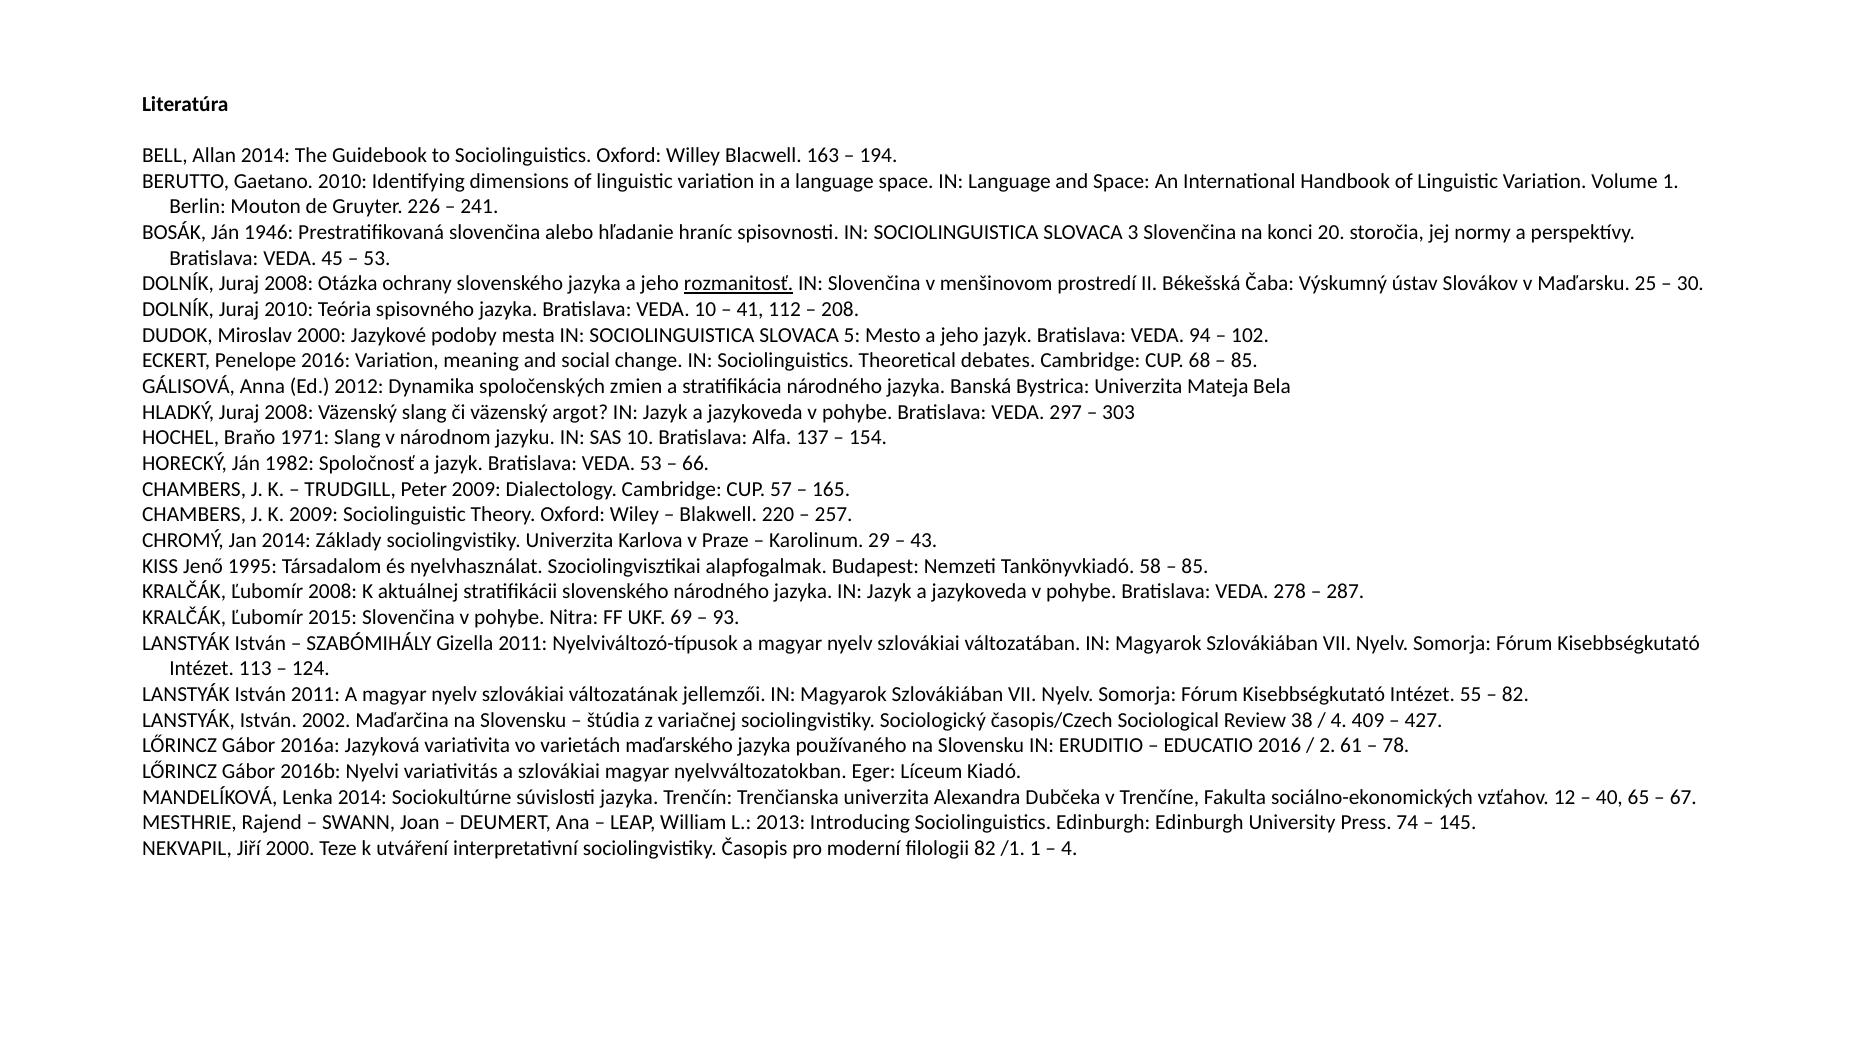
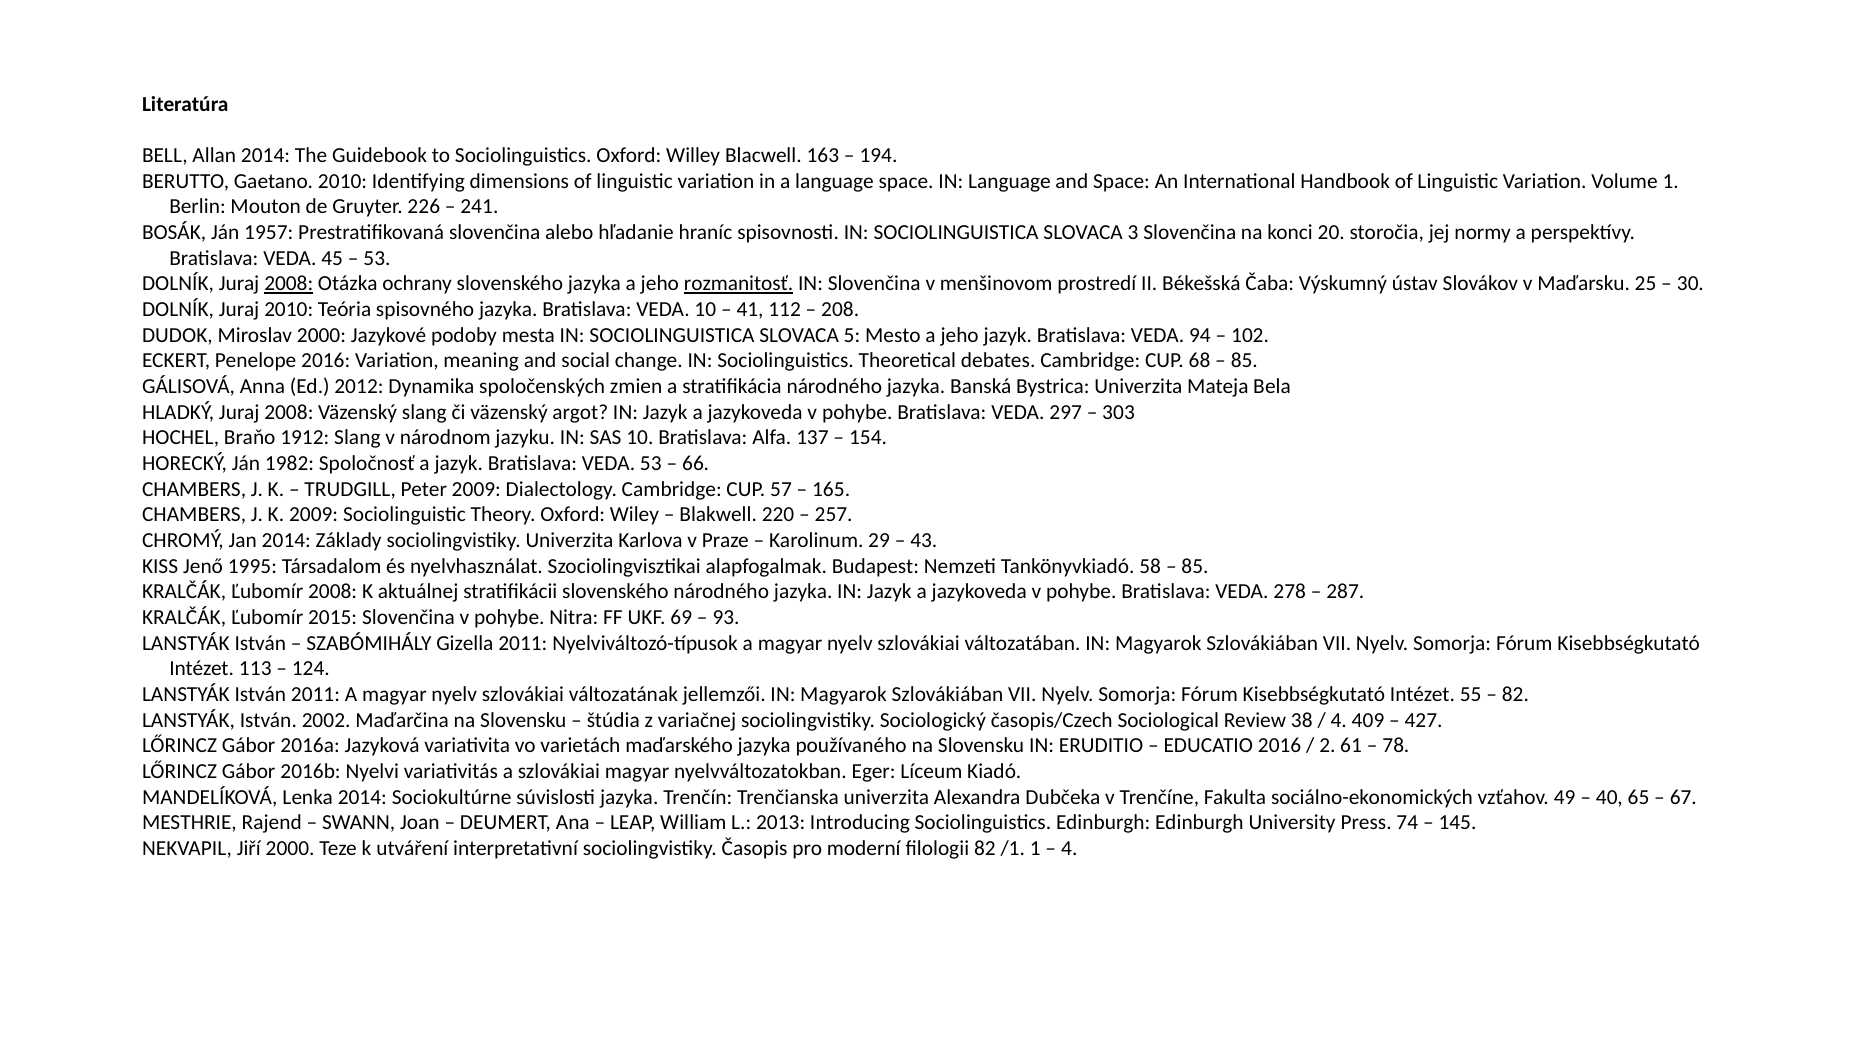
1946: 1946 -> 1957 (269, 232)
2008 underline: none -> present (289, 284)
1971: 1971 -> 1912 (305, 438)
12: 12 -> 49 (1565, 797)
